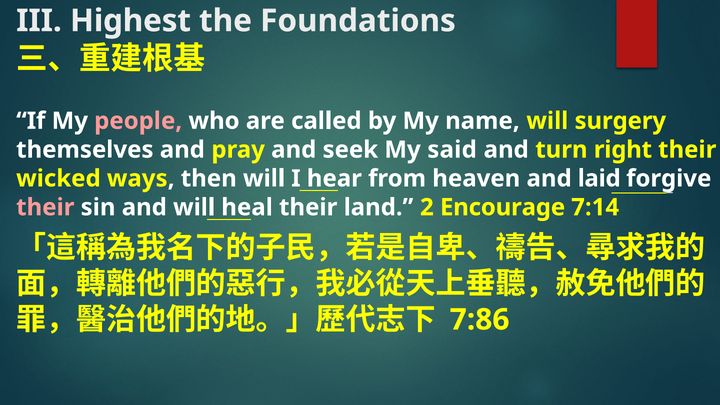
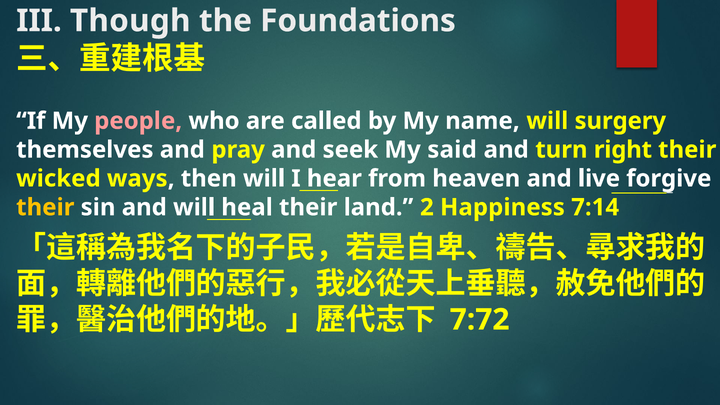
Highest: Highest -> Though (130, 21)
laid: laid -> live (599, 179)
their colour: pink -> yellow (45, 207)
Encourage: Encourage -> Happiness (502, 207)
7:86: 7:86 -> 7:72 (480, 320)
